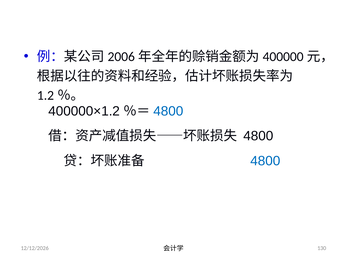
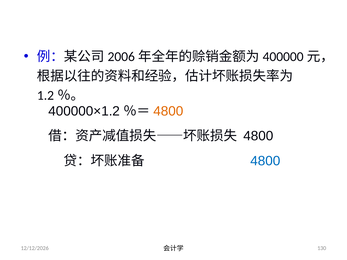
4800 colour: blue -> orange (168, 111)
